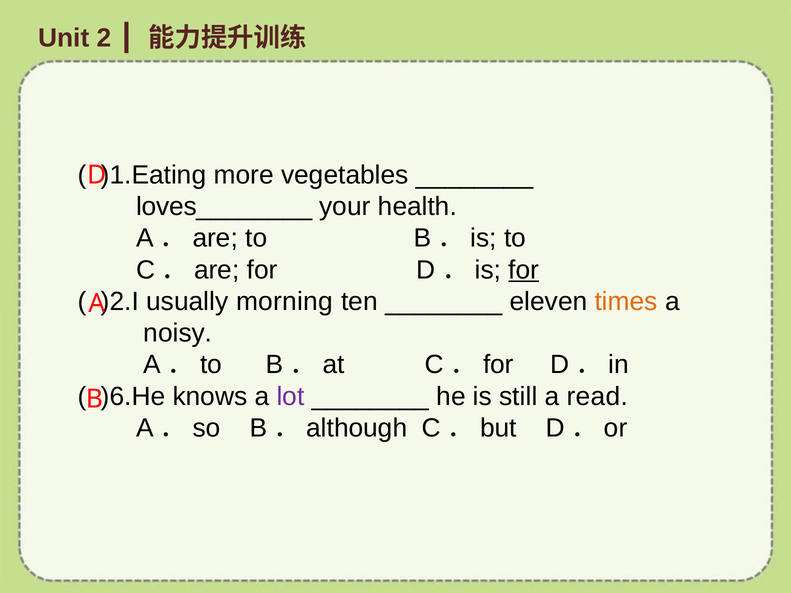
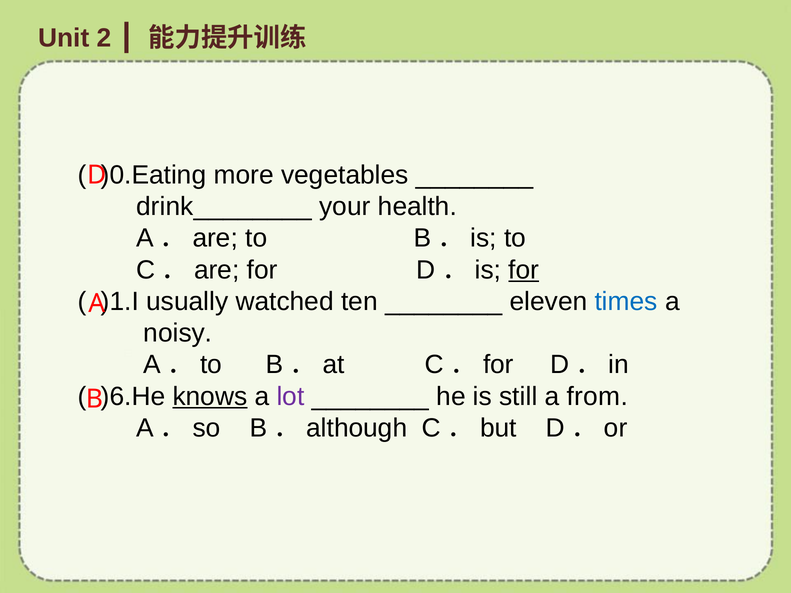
)1.Eating: )1.Eating -> )0.Eating (154, 175)
loves________: loves________ -> drink________ (224, 207)
)2.I: )2.I -> )1.I (120, 302)
morning: morning -> watched (285, 302)
times colour: orange -> blue (626, 302)
knows underline: none -> present (210, 397)
read: read -> from (597, 397)
